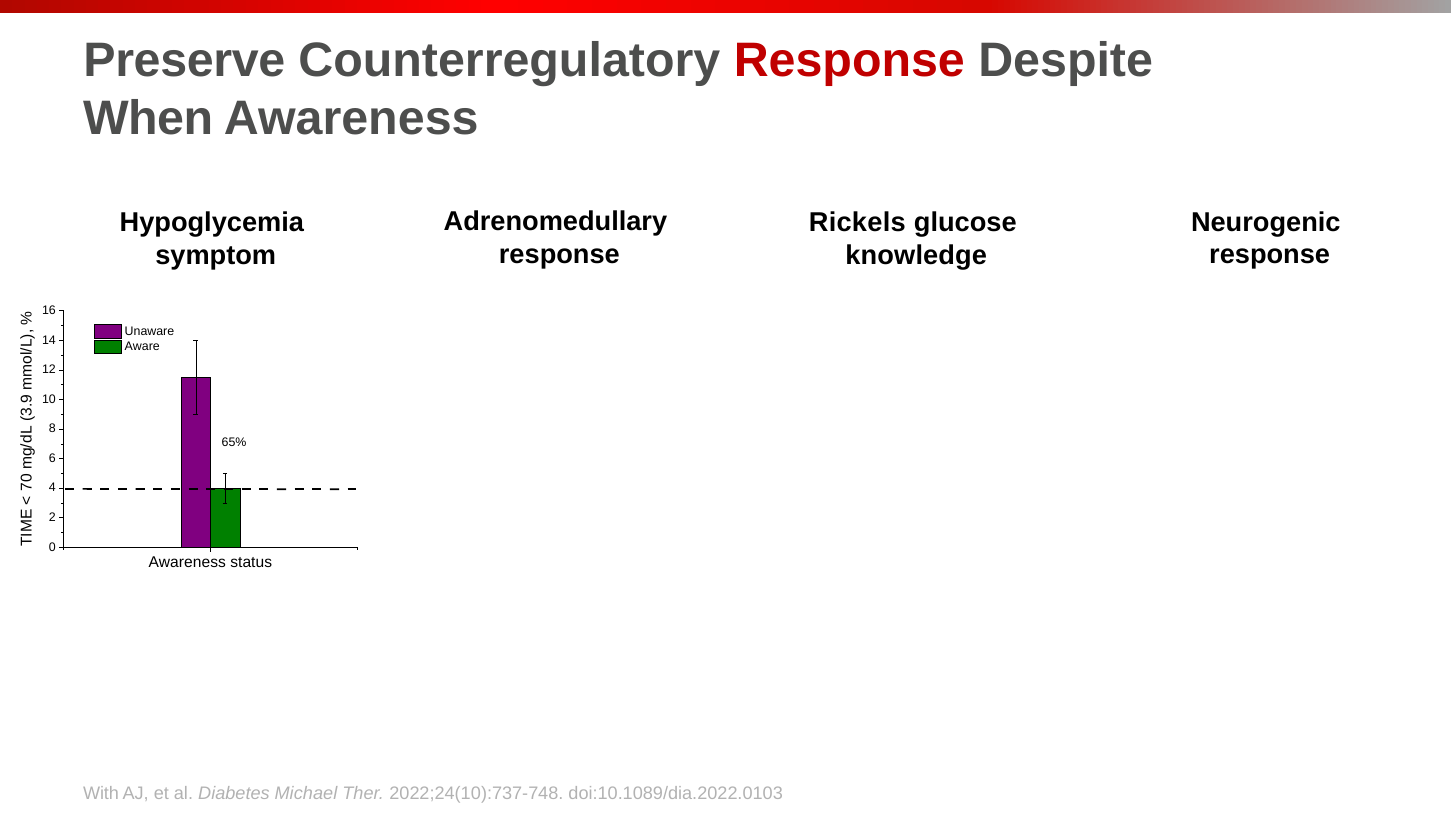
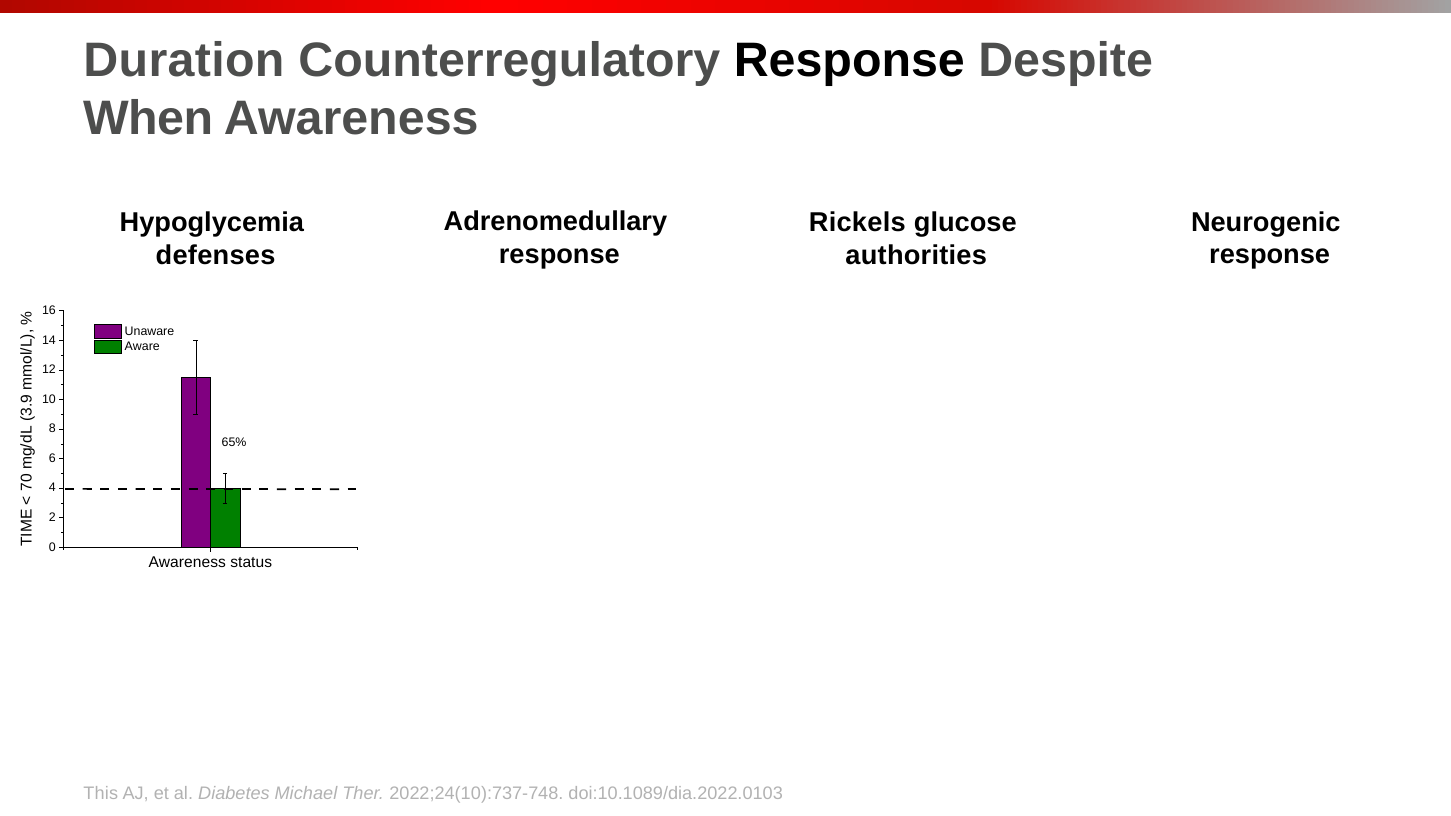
Preserve: Preserve -> Duration (184, 60)
Response colour: red -> black (849, 60)
symptom: symptom -> defenses (216, 256)
knowledge: knowledge -> authorities (916, 256)
With: With -> This (101, 794)
